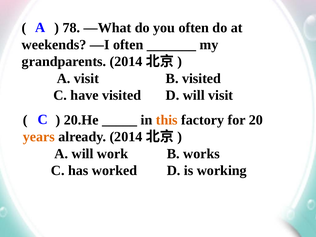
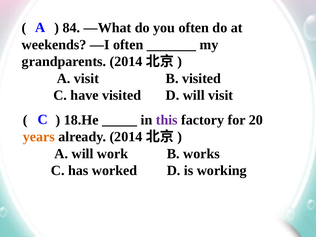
78: 78 -> 84 (71, 28)
20.He: 20.He -> 18.He (81, 120)
this colour: orange -> purple (167, 120)
